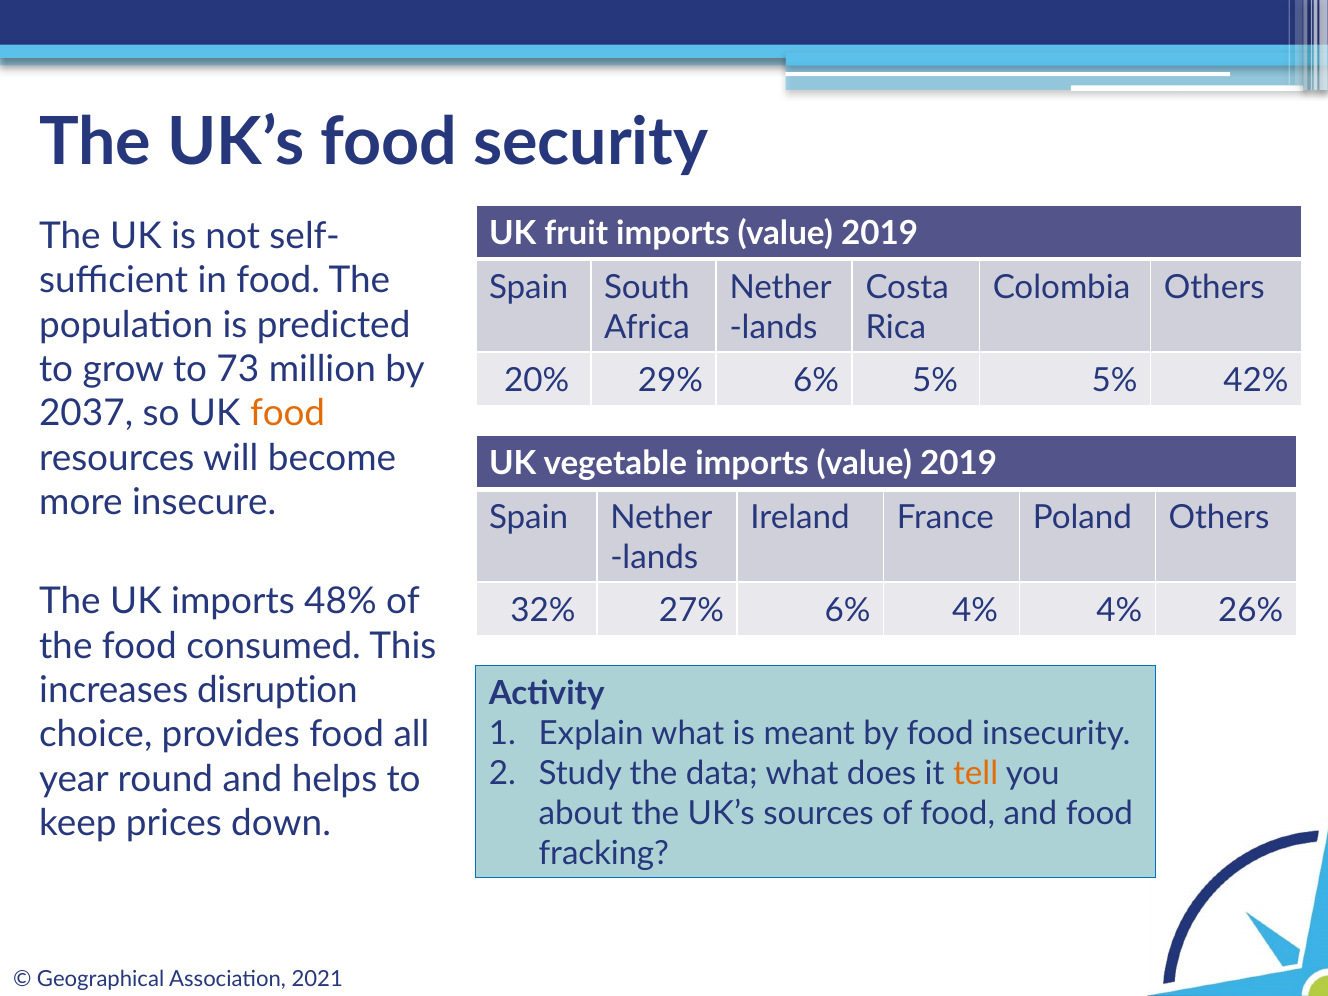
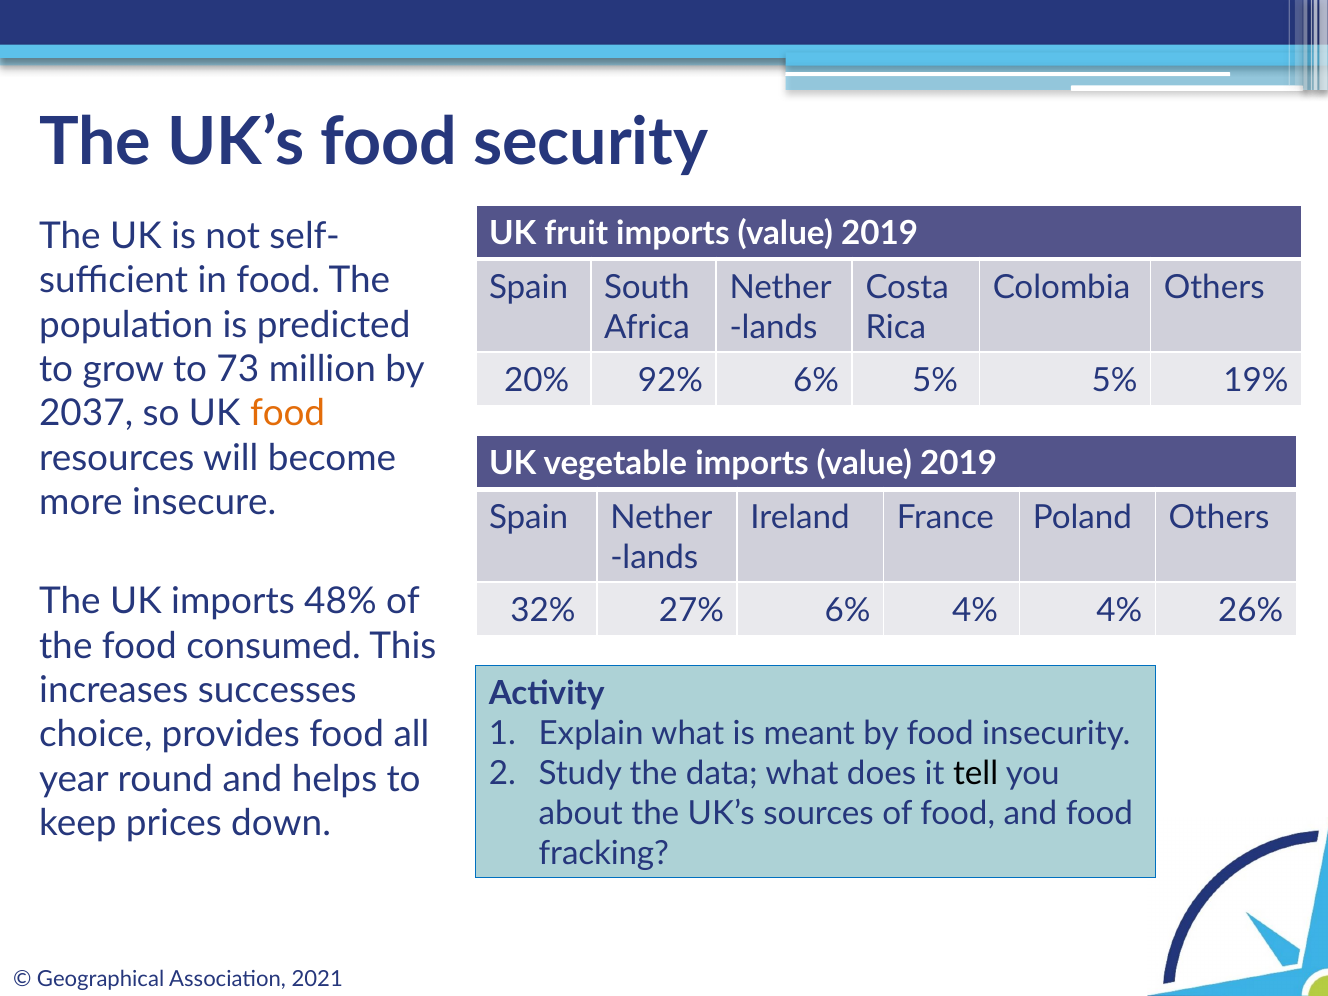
29%: 29% -> 92% (671, 380)
42%: 42% -> 19% (1256, 380)
disruption: disruption -> successes (277, 690)
tell colour: orange -> black (976, 774)
